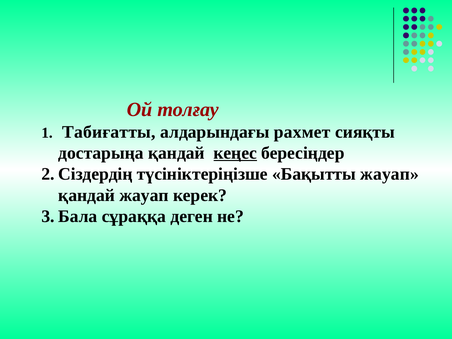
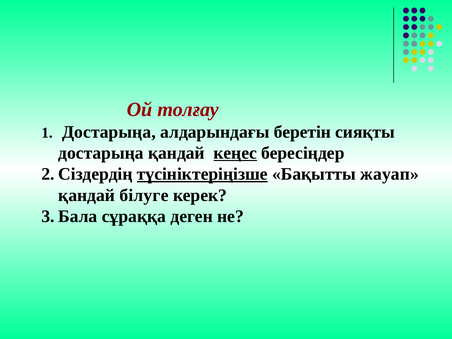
Табиғатты: Табиғатты -> Достарыңа (109, 132)
рахмет: рахмет -> беретін (302, 132)
түсініктеріңізше underline: none -> present (202, 174)
қандай жауап: жауап -> білуге (144, 195)
